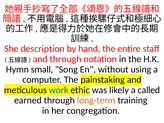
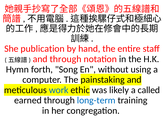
description: description -> publication (43, 49)
small: small -> forth (42, 69)
long-term colour: orange -> blue (96, 100)
